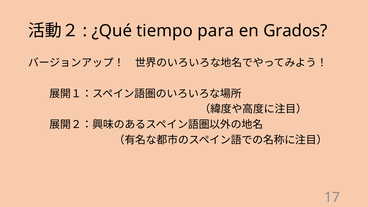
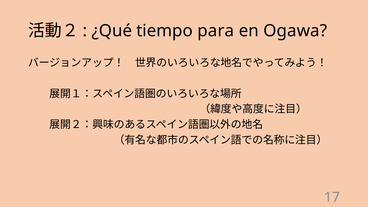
Grados: Grados -> Ogawa (295, 31)
